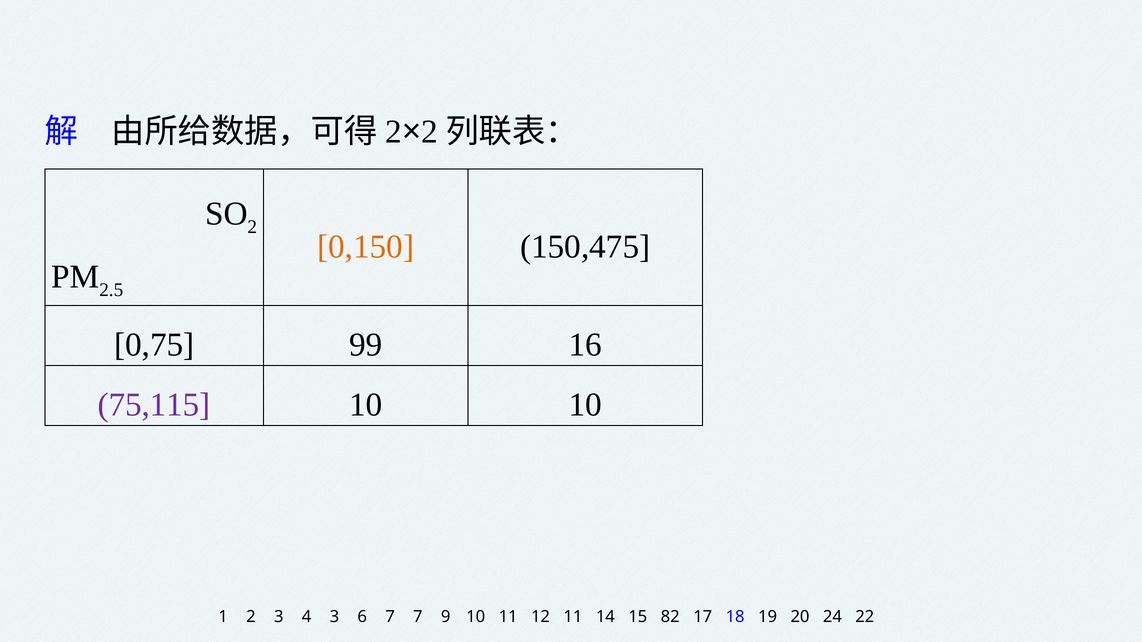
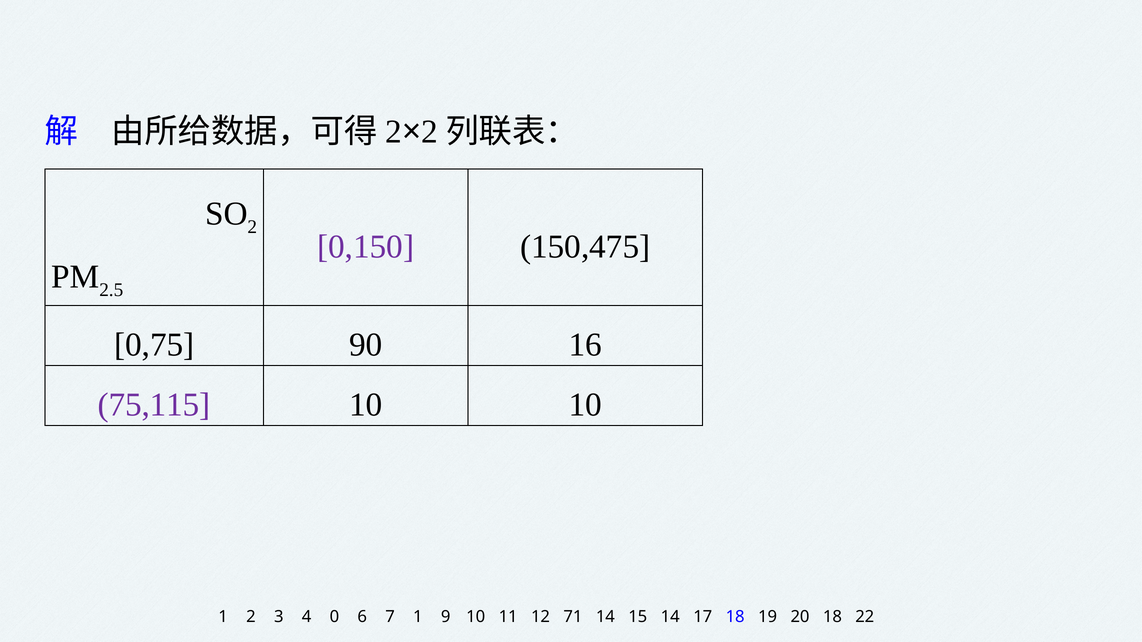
0,150 colour: orange -> purple (366, 247)
99: 99 -> 90 (366, 345)
4 3: 3 -> 0 (334, 617)
7 7: 7 -> 1 (418, 617)
12 11: 11 -> 71 (573, 617)
15 82: 82 -> 14 (670, 617)
20 24: 24 -> 18 (832, 617)
